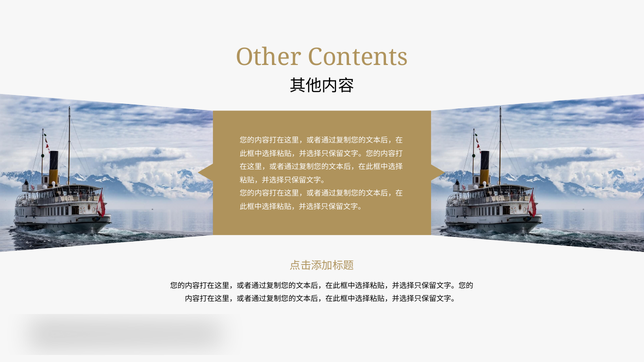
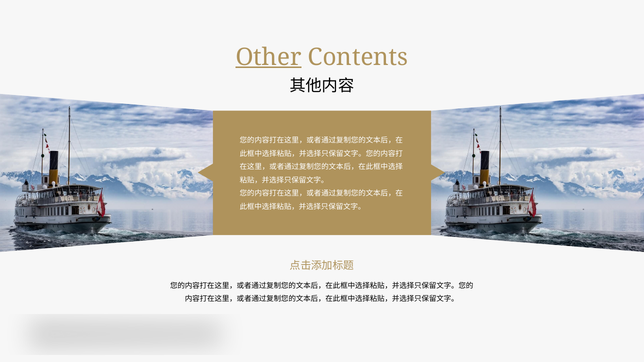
Other underline: none -> present (269, 57)
